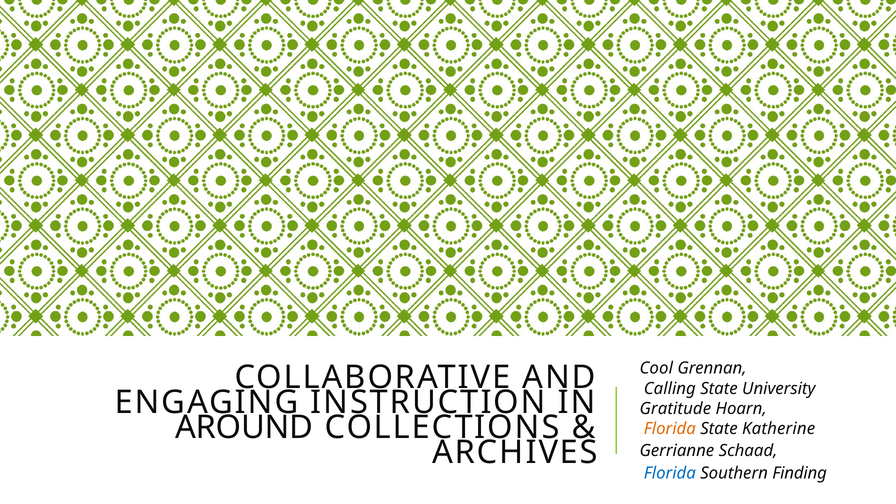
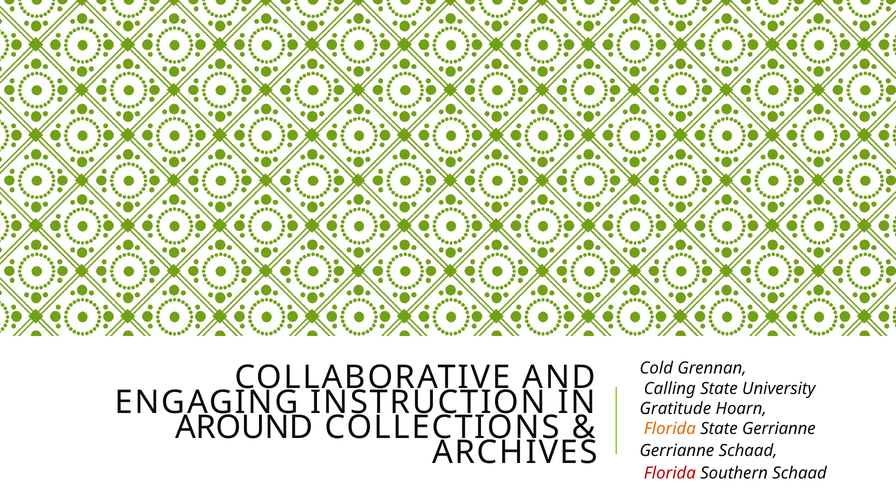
Cool: Cool -> Cold (656, 368)
State Katherine: Katherine -> Gerrianne (779, 429)
Florida colour: blue -> red (670, 473)
Southern Finding: Finding -> Schaad (800, 473)
